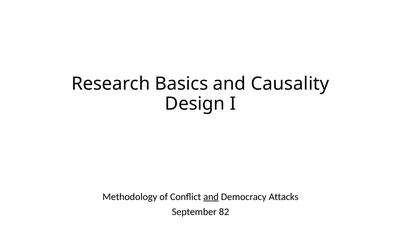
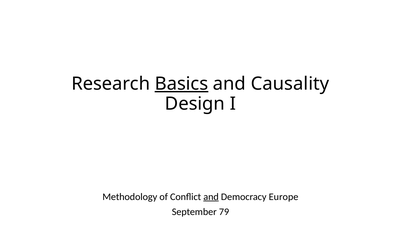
Basics underline: none -> present (182, 84)
Attacks: Attacks -> Europe (284, 197)
82: 82 -> 79 (224, 212)
